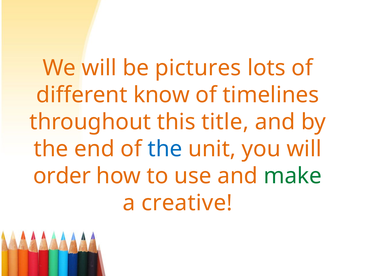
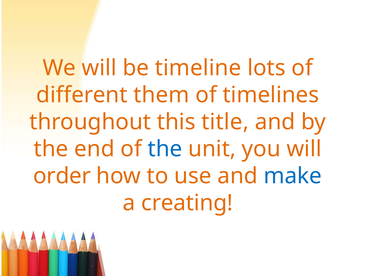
pictures: pictures -> timeline (198, 68)
know: know -> them (161, 95)
make colour: green -> blue (293, 176)
creative: creative -> creating (187, 203)
